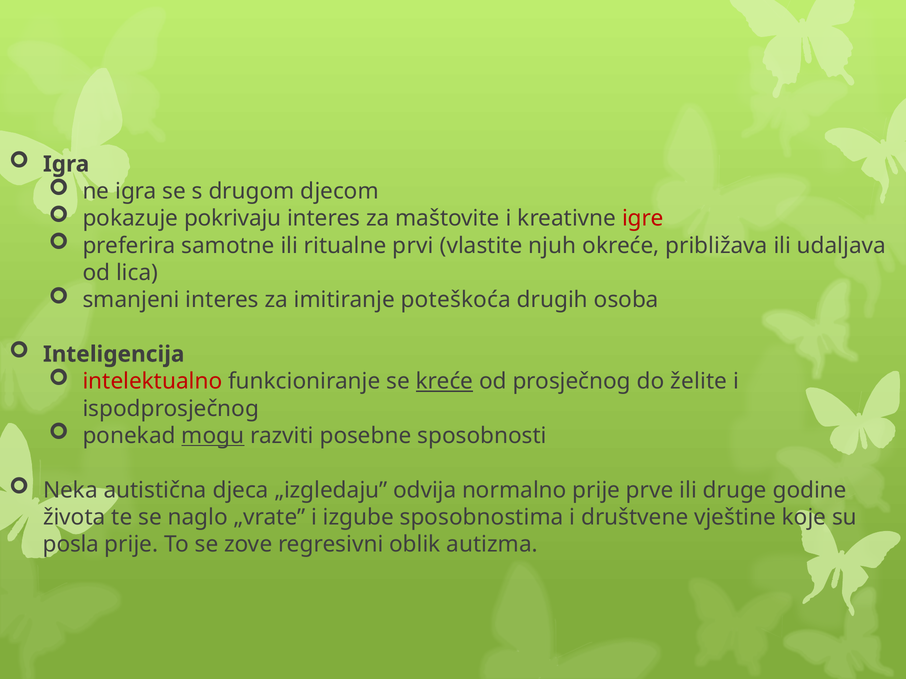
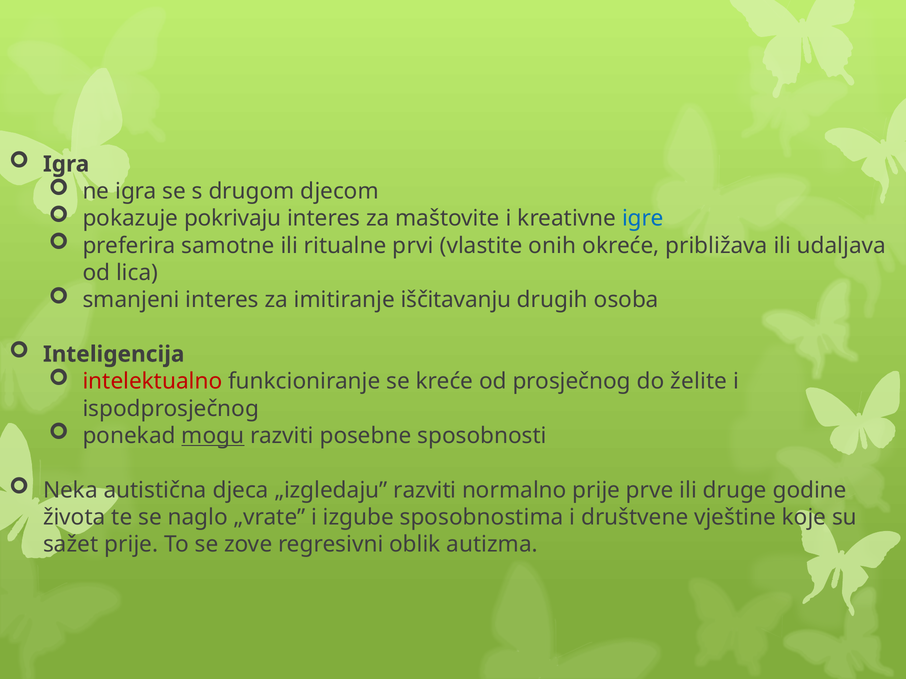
igre colour: red -> blue (643, 219)
njuh: njuh -> onih (552, 246)
poteškoća: poteškoća -> iščitavanju (456, 300)
kreće underline: present -> none (444, 382)
„izgledaju odvija: odvija -> razviti (425, 490)
posla: posla -> sažet (71, 545)
